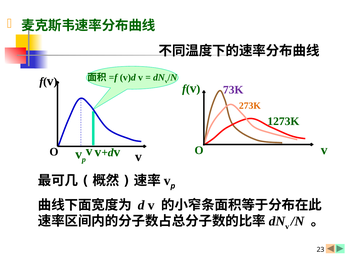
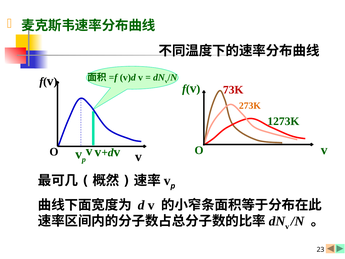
73K colour: purple -> red (233, 90)
